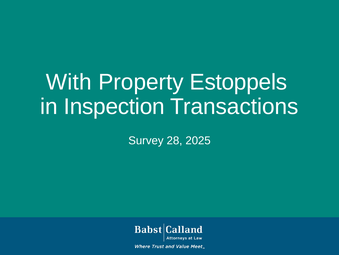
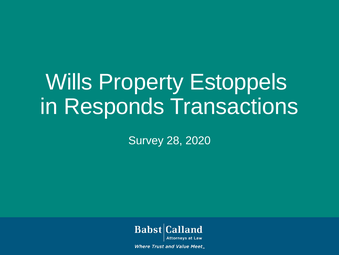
With: With -> Wills (69, 82)
Inspection: Inspection -> Responds (114, 106)
2025: 2025 -> 2020 (198, 140)
